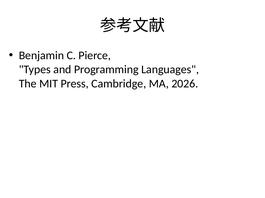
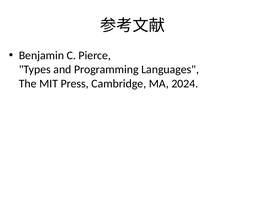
2026: 2026 -> 2024 (185, 84)
